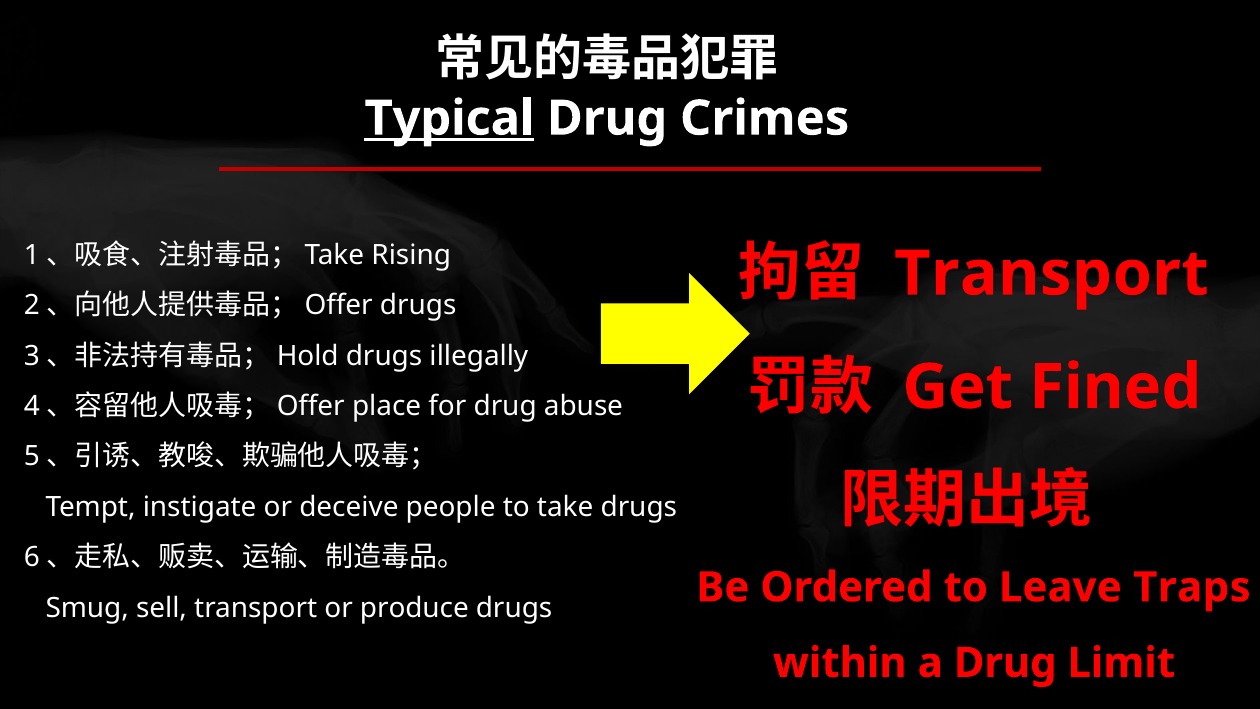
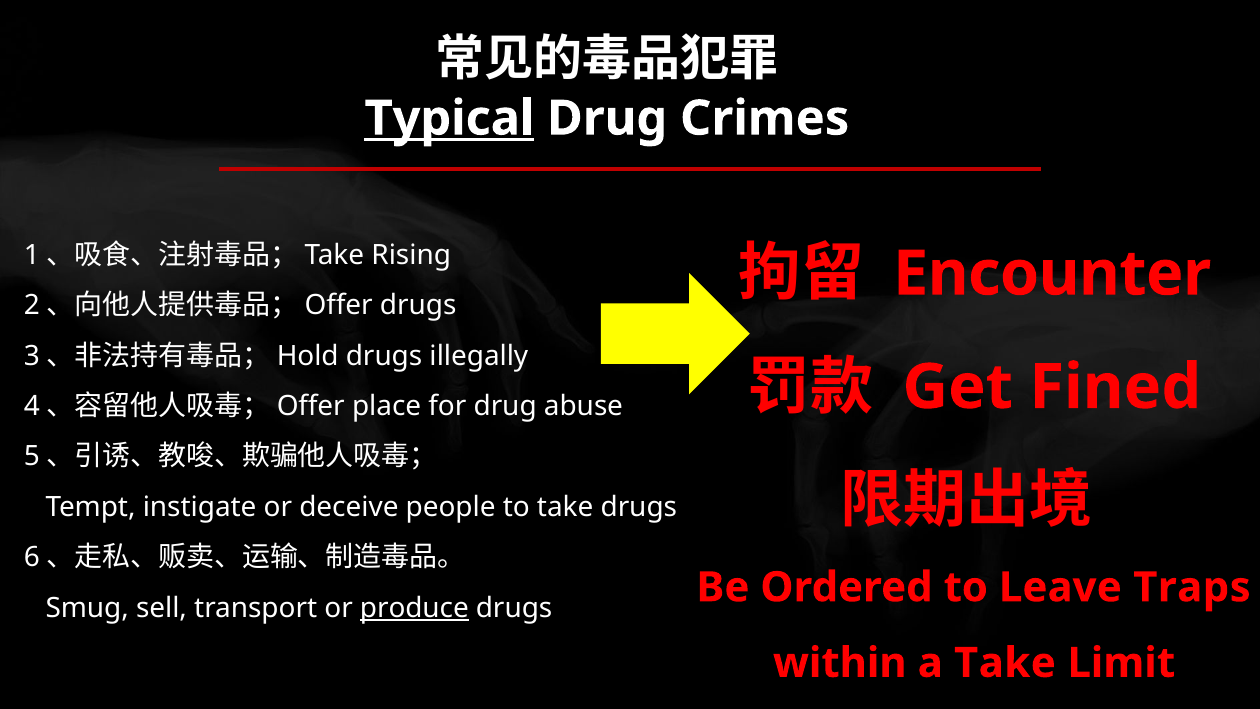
Transport: Transport -> Encounter (1052, 274)
produce underline: none -> present (414, 608)
a Drug: Drug -> Take (1005, 663)
